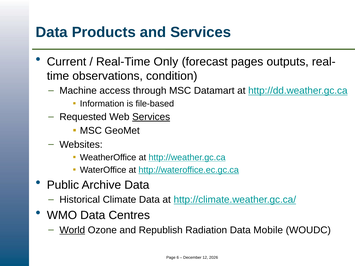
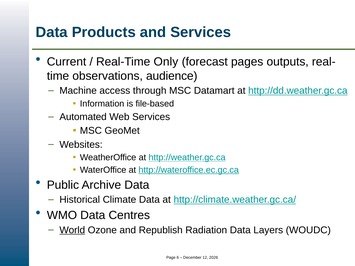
condition: condition -> audience (172, 76)
Requested: Requested -> Automated (83, 117)
Services underline: present -> none (151, 117)
Mobile: Mobile -> Layers (268, 230)
